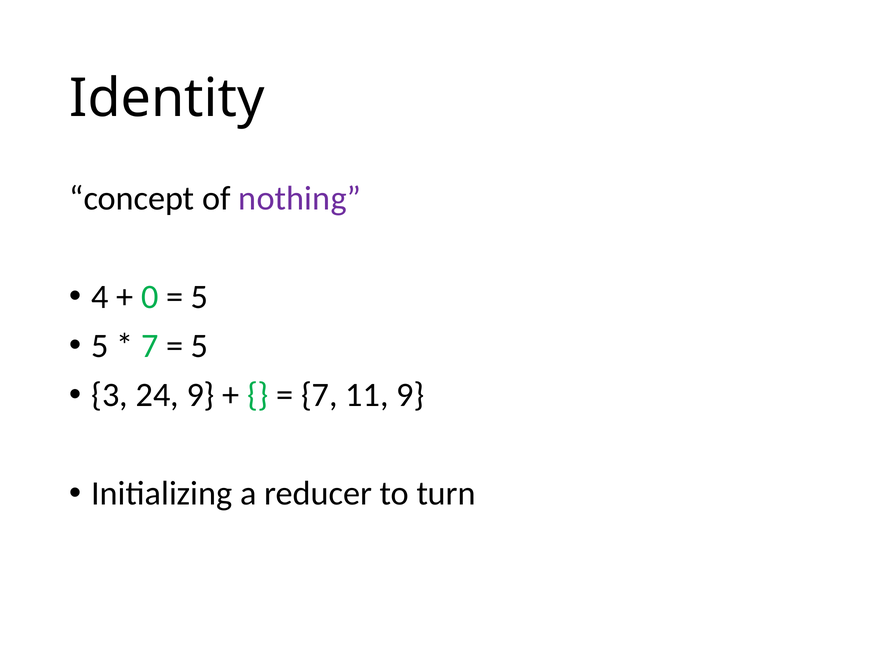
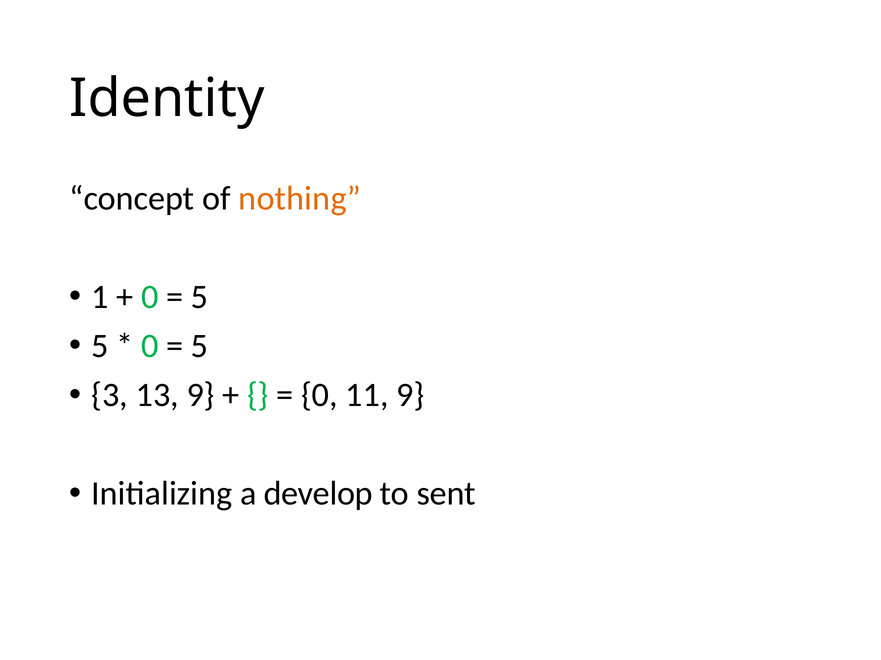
nothing colour: purple -> orange (300, 199)
4: 4 -> 1 (100, 297)
7: 7 -> 0 (150, 346)
24: 24 -> 13 (157, 396)
7: 7 -> 0 (319, 396)
reducer: reducer -> develop (318, 494)
turn: turn -> sent (446, 494)
